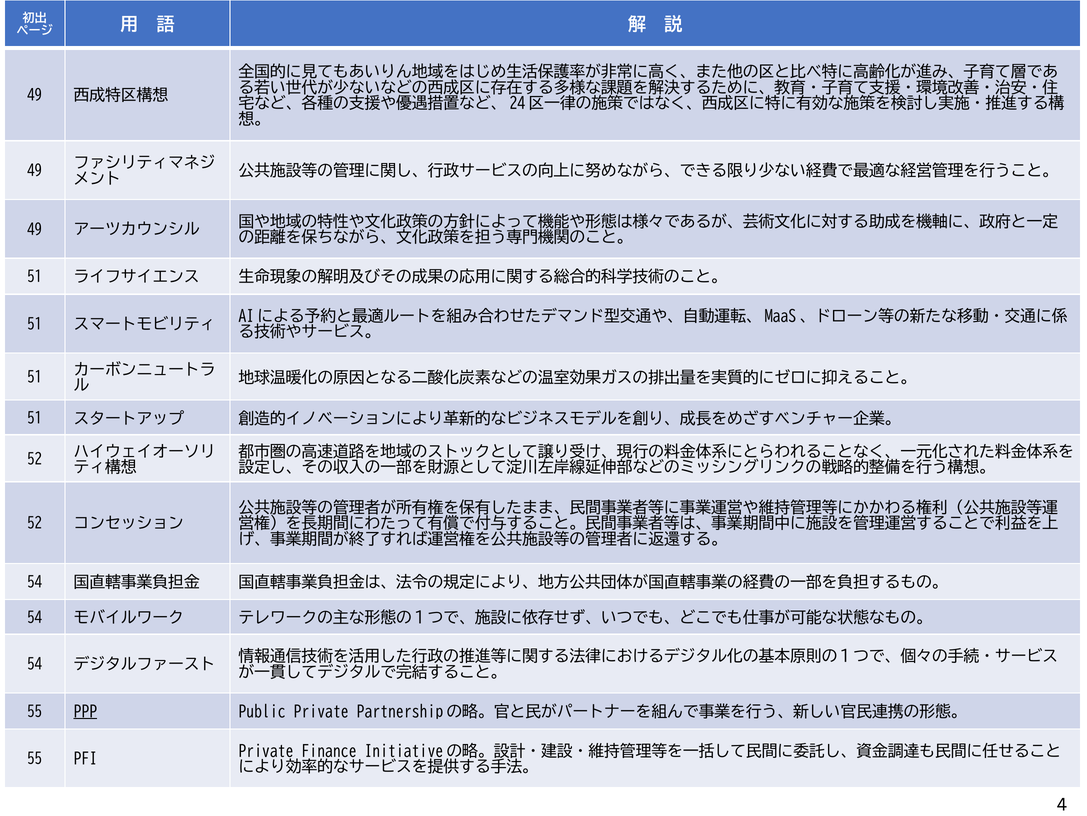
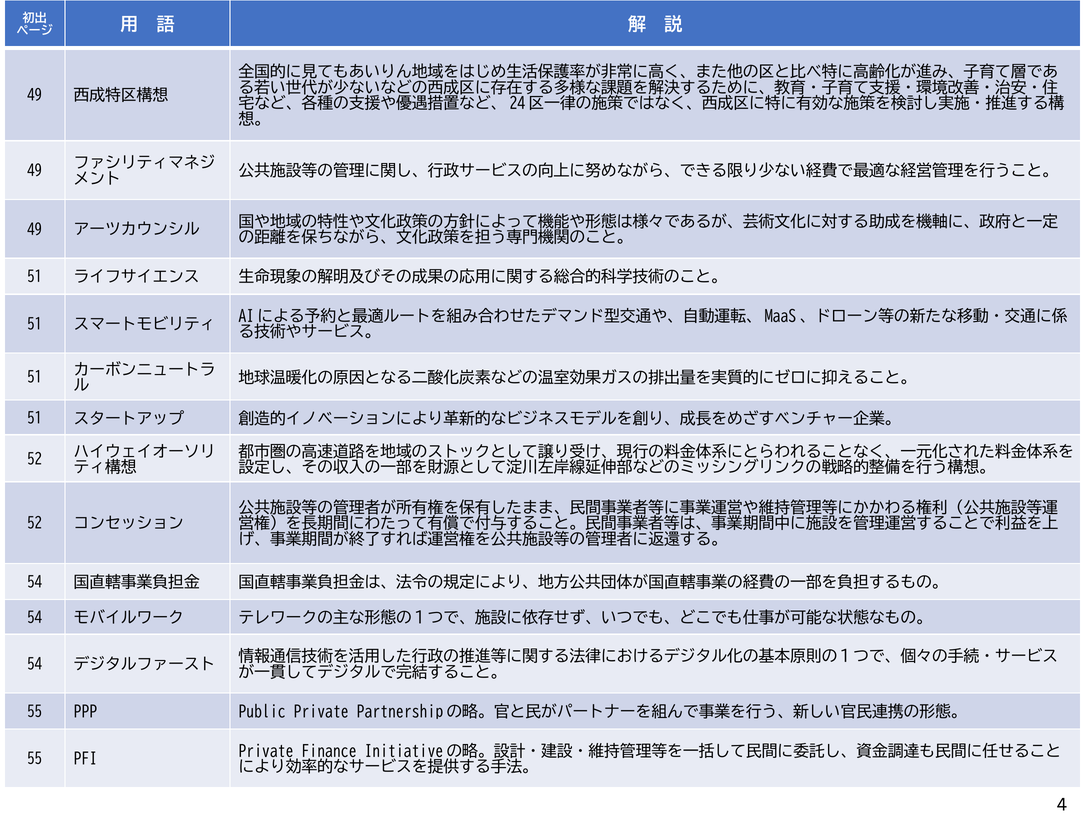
PPP underline: present -> none (85, 711)
